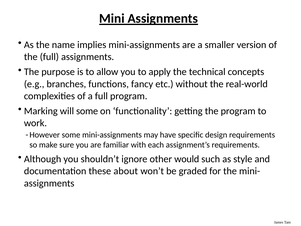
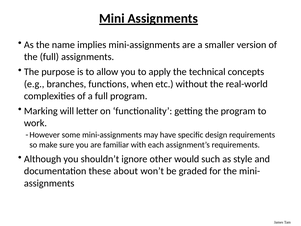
fancy: fancy -> when (142, 84)
will some: some -> letter (87, 111)
